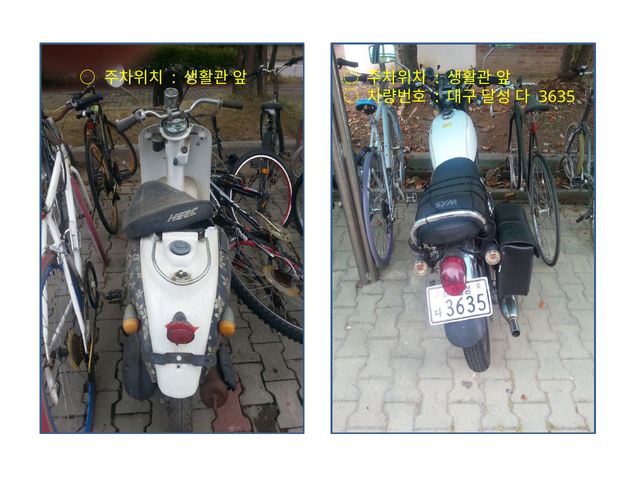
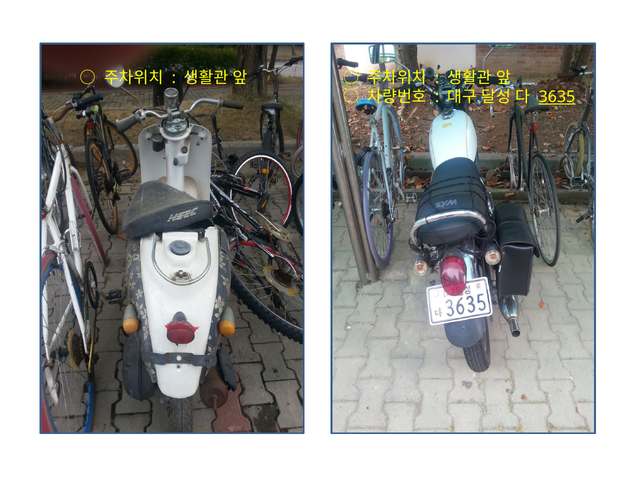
3635 underline: none -> present (557, 97)
